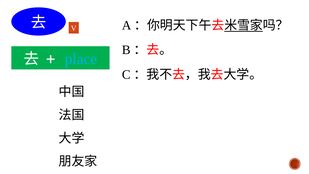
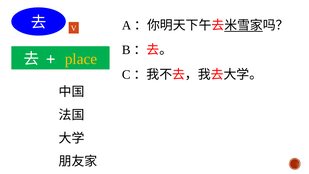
place colour: light blue -> yellow (81, 59)
